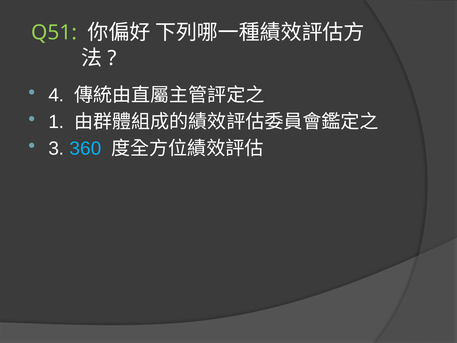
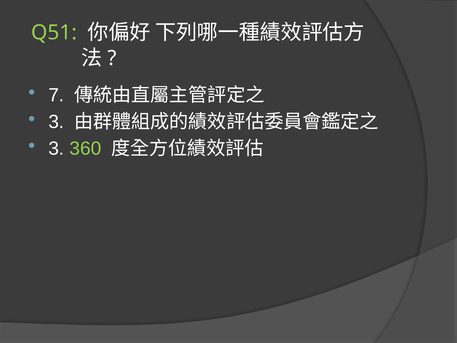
4: 4 -> 7 (56, 95)
1: 1 -> 3 (56, 122)
360 colour: light blue -> light green (85, 148)
